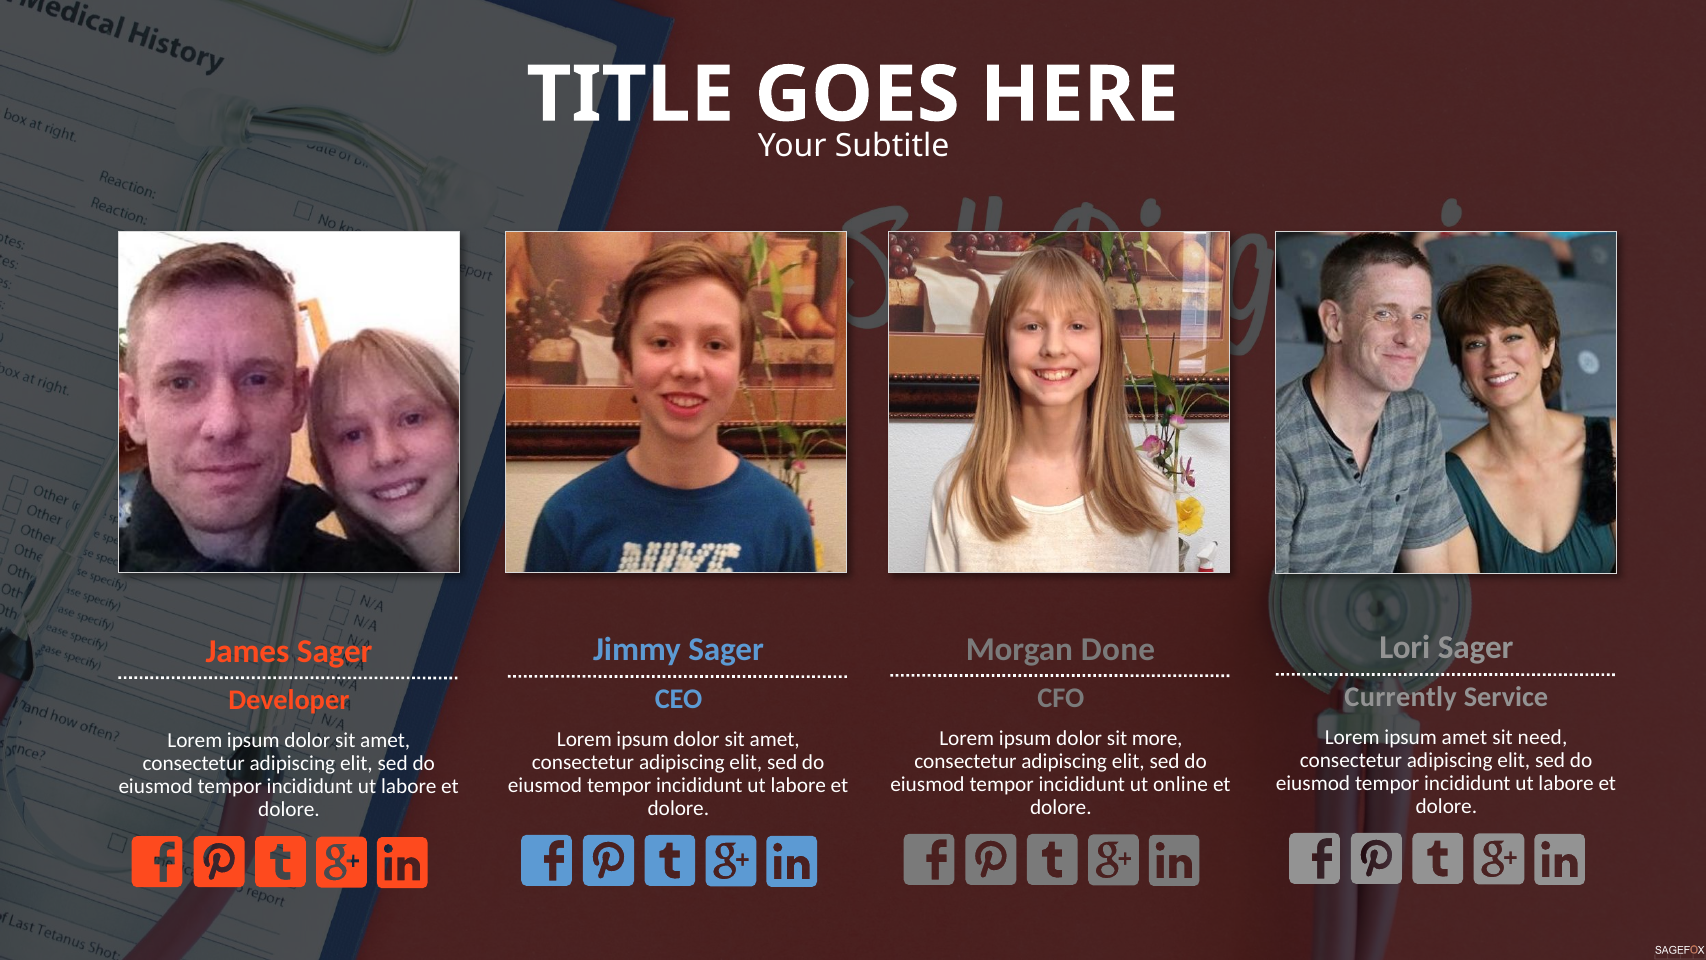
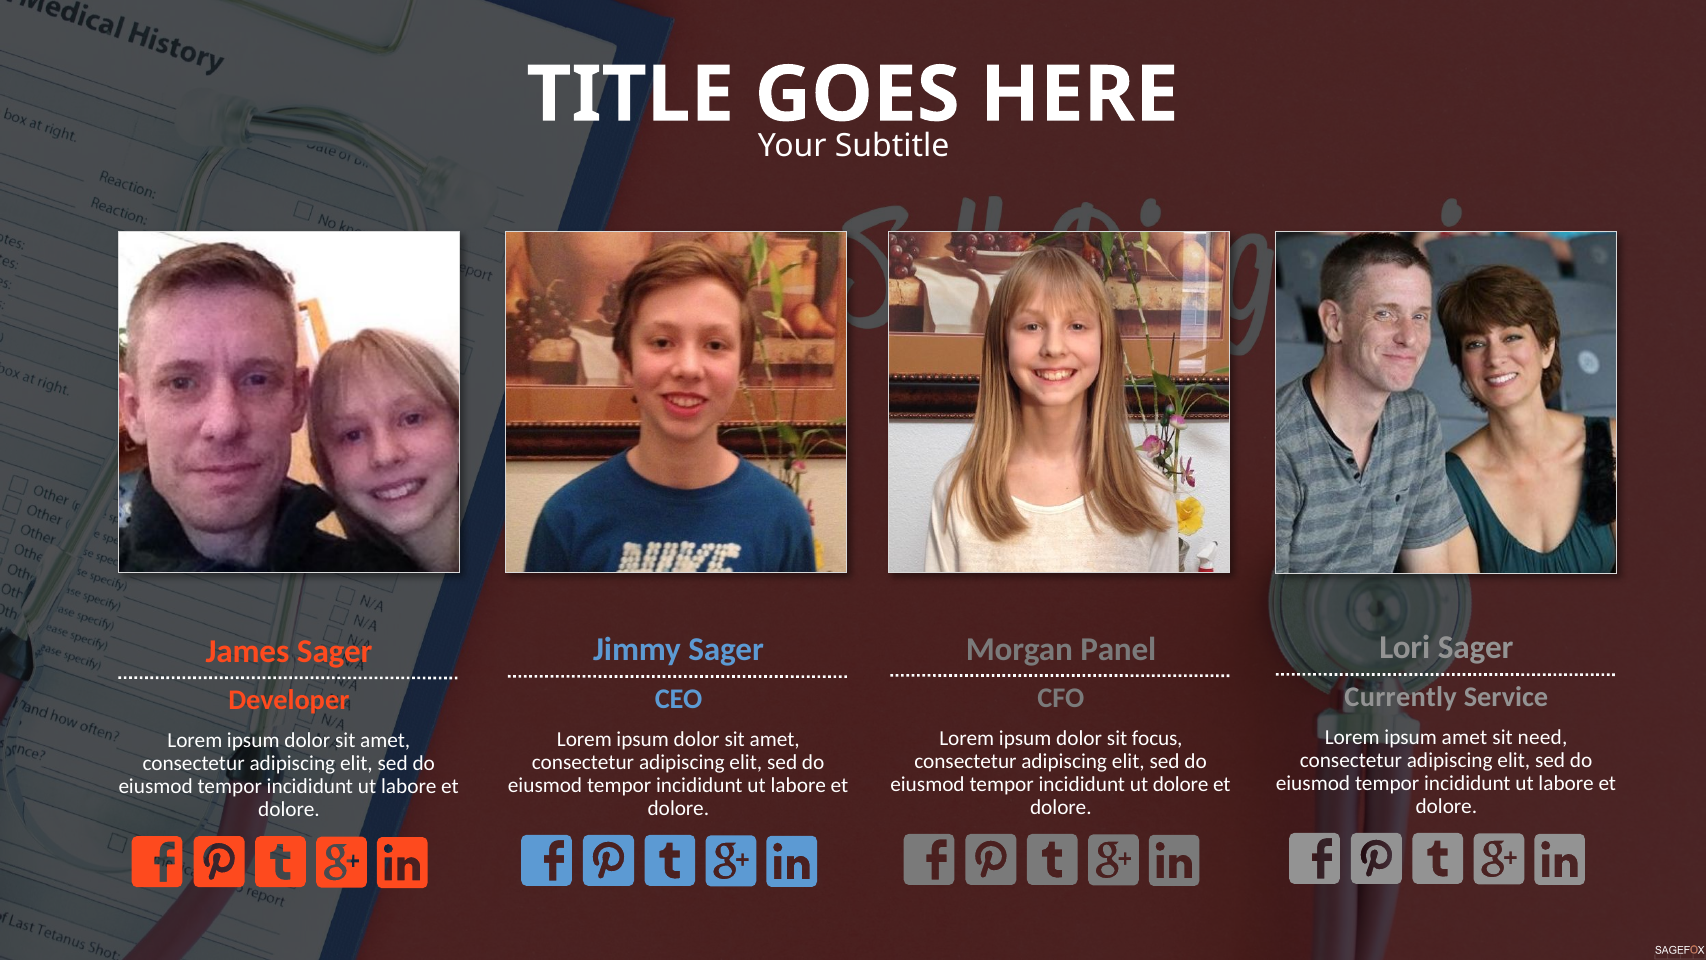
Done: Done -> Panel (1118, 649)
more: more -> focus (1157, 738)
ut online: online -> dolore (1181, 784)
